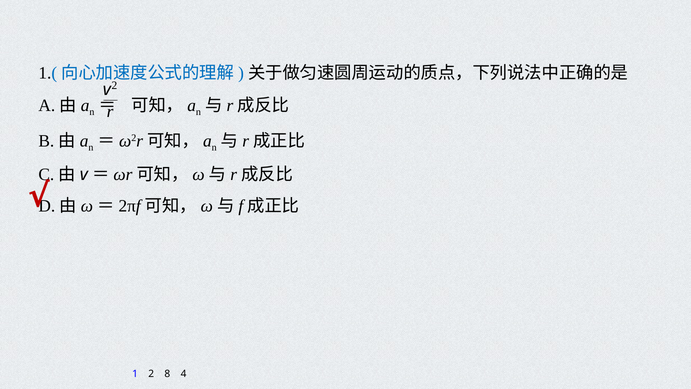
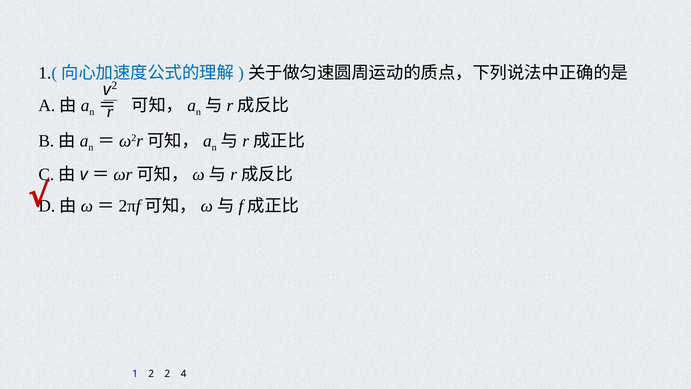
2 8: 8 -> 2 (167, 374)
